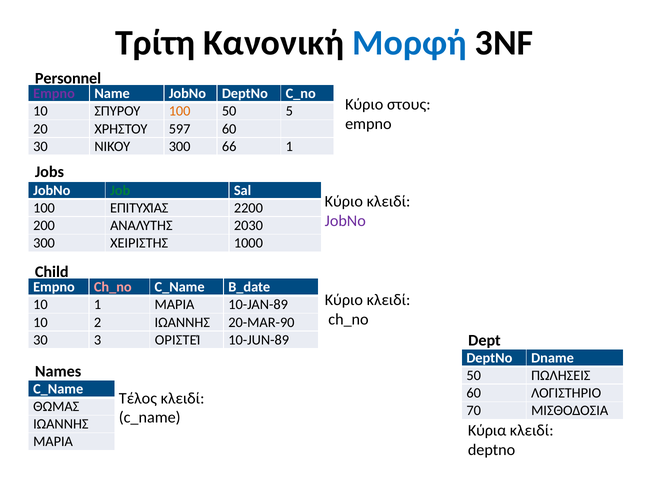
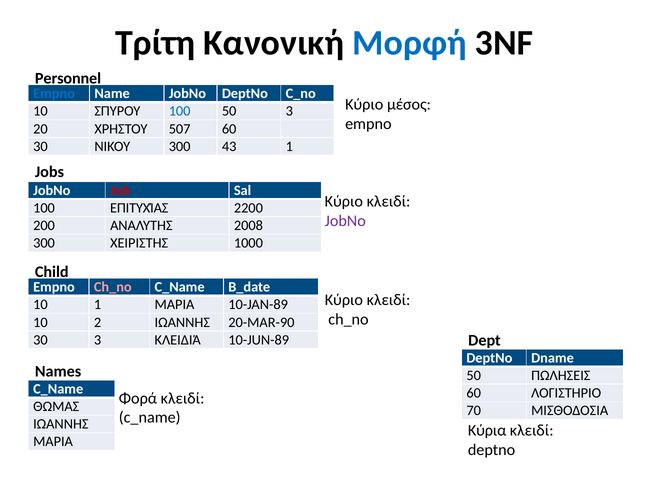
Empno colour: purple -> blue (54, 94)
στους: στους -> μέσος (409, 104)
100 colour: orange -> blue (180, 111)
50 5: 5 -> 3 (289, 111)
597: 597 -> 507 (180, 129)
66: 66 -> 43 (229, 146)
Job colour: green -> red (120, 190)
2030: 2030 -> 2008 (248, 226)
ΟΡΙΣΤΕΊ: ΟΡΙΣΤΕΊ -> ΚΛΕΙΔΙΆ (178, 340)
Τέλος: Τέλος -> Φορά (138, 398)
